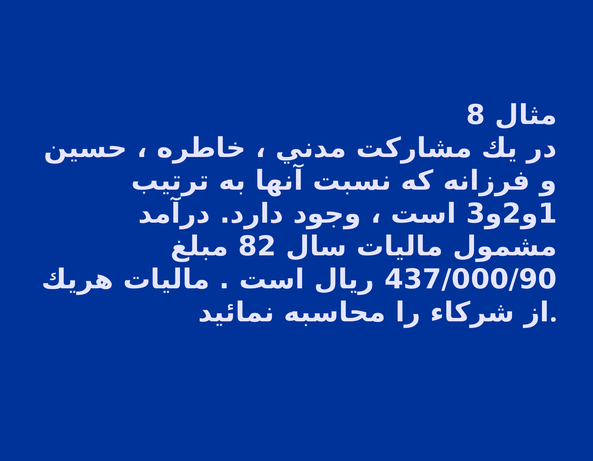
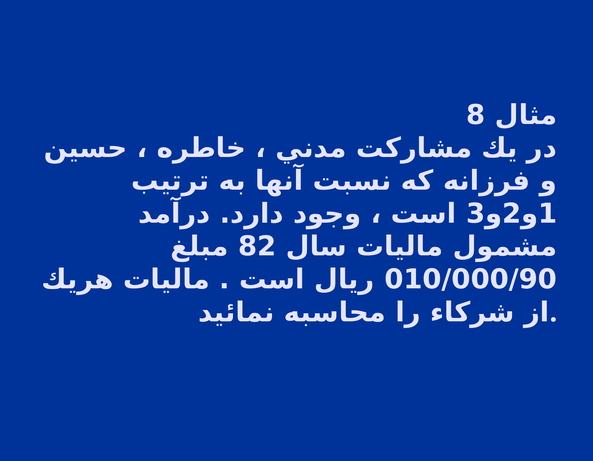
437/000/90: 437/000/90 -> 010/000/90 (471, 280)
